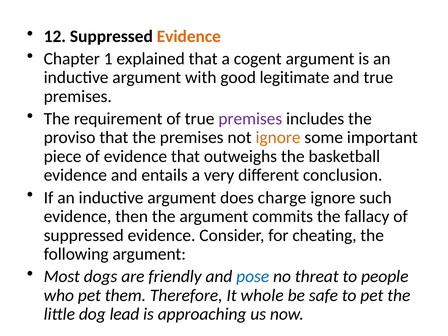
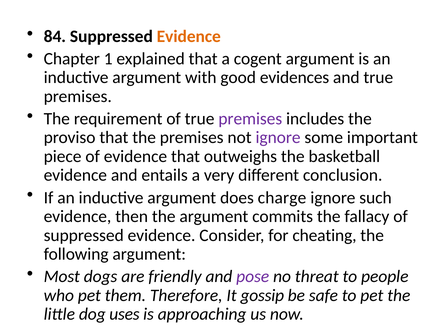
12: 12 -> 84 (55, 36)
legitimate: legitimate -> evidences (295, 78)
ignore colour: orange -> purple (278, 138)
pose colour: blue -> purple (253, 276)
whole: whole -> gossip (262, 295)
lead: lead -> uses (124, 314)
